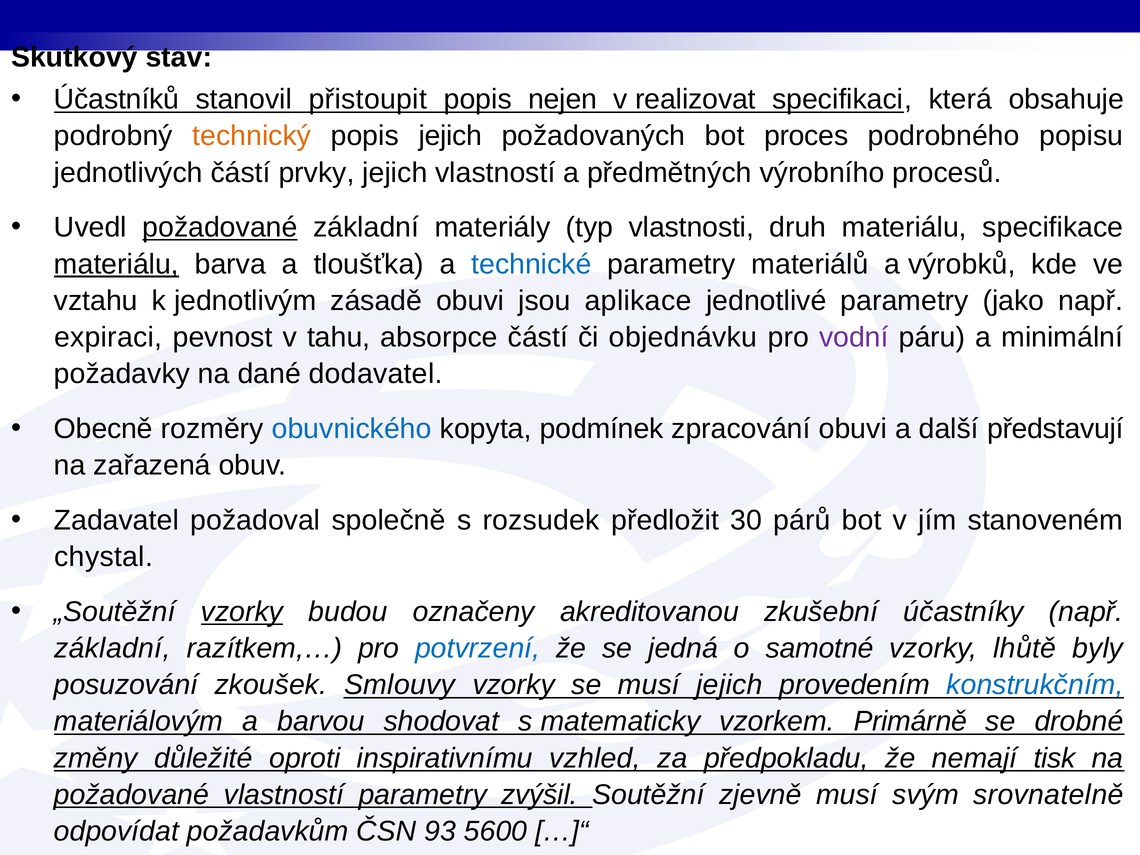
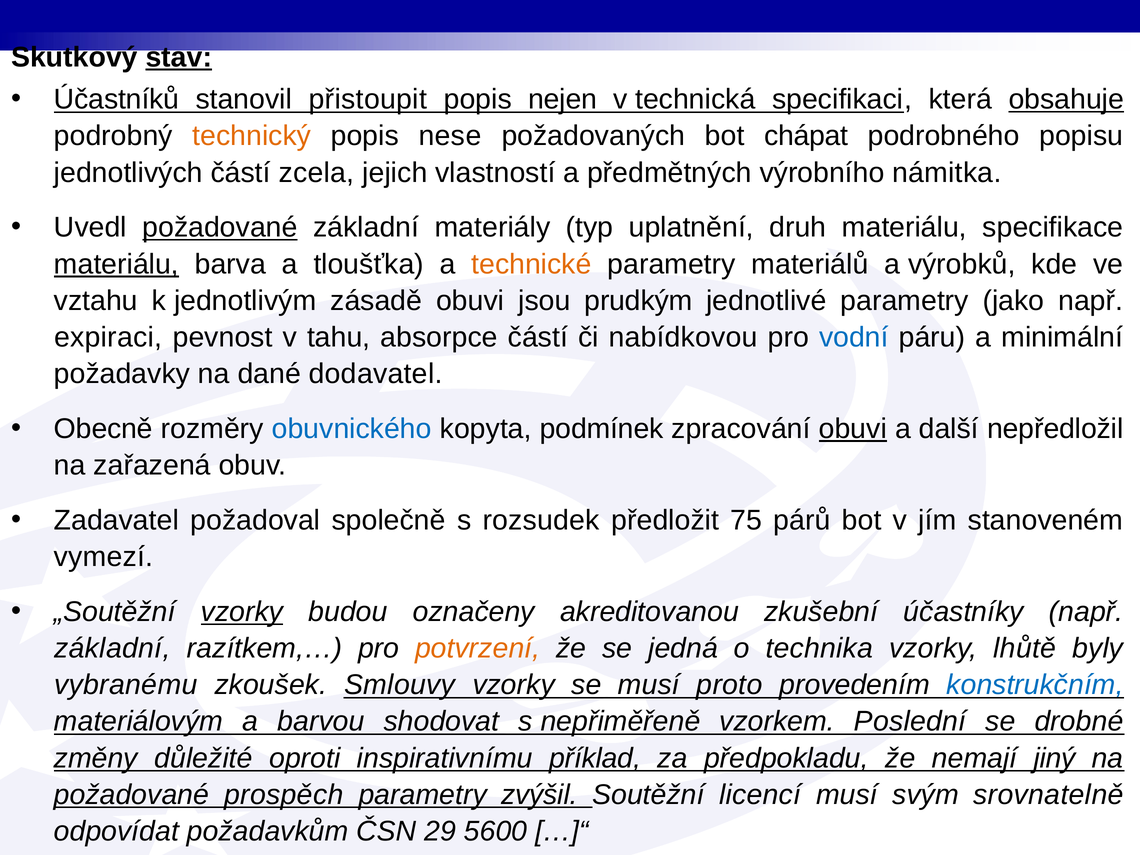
stav underline: none -> present (179, 57)
realizovat: realizovat -> technická (695, 99)
obsahuje underline: none -> present (1066, 99)
popis jejich: jejich -> nese (450, 136)
proces: proces -> chápat (806, 136)
prvky: prvky -> zcela (316, 173)
procesů: procesů -> námitka (947, 173)
vlastnosti: vlastnosti -> uplatnění (691, 228)
technické colour: blue -> orange (531, 264)
aplikace: aplikace -> prudkým (638, 301)
objednávku: objednávku -> nabídkovou (683, 337)
vodní colour: purple -> blue (854, 337)
obuvi underline: none -> present (853, 429)
představují: představují -> nepředložil (1055, 429)
30: 30 -> 75 (746, 520)
chystal: chystal -> vymezí (104, 557)
potvrzení colour: blue -> orange (478, 648)
samotné: samotné -> technika (819, 648)
posuzování: posuzování -> vybranému (126, 685)
musí jejich: jejich -> proto (729, 685)
matematicky: matematicky -> nepřiměřeně (620, 722)
Primárně: Primárně -> Poslední (910, 722)
vzhled: vzhled -> příklad (595, 758)
tisk: tisk -> jiný (1055, 758)
požadované vlastností: vlastností -> prospěch (284, 795)
zjevně: zjevně -> licencí (760, 795)
93: 93 -> 29 (440, 831)
